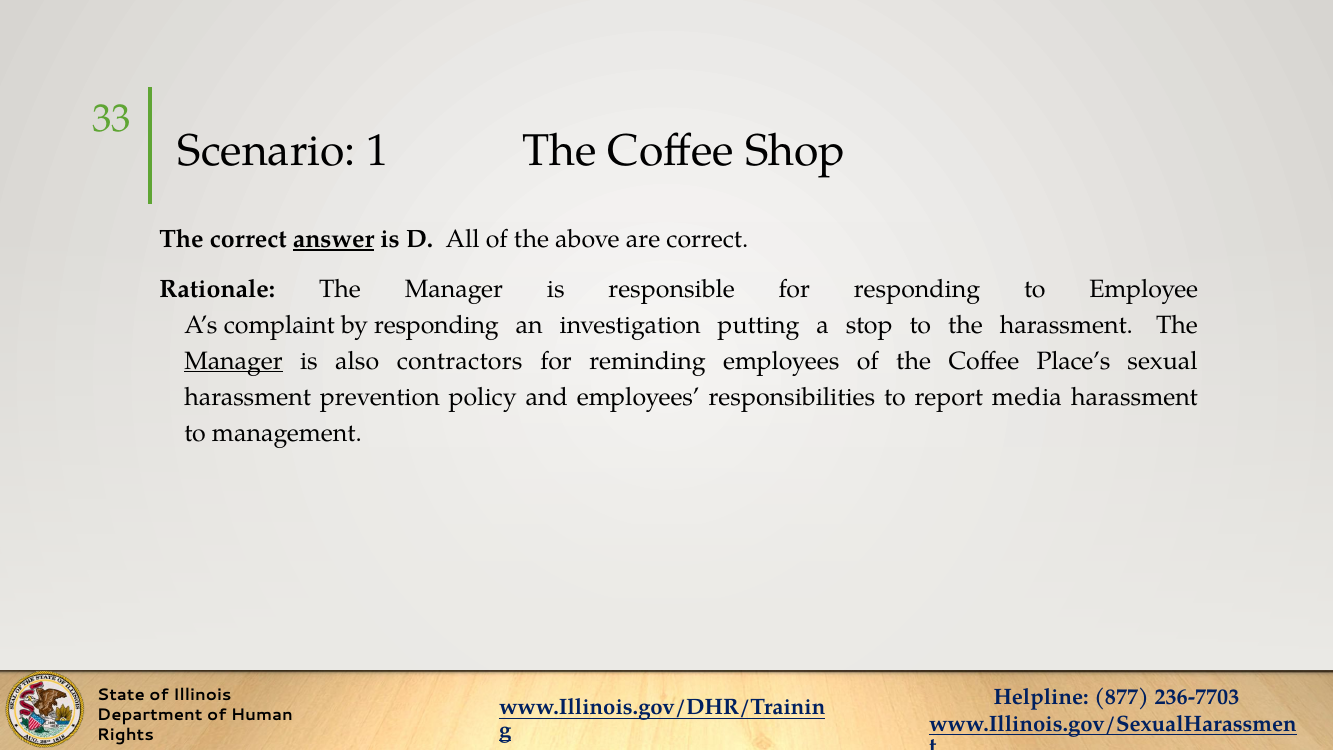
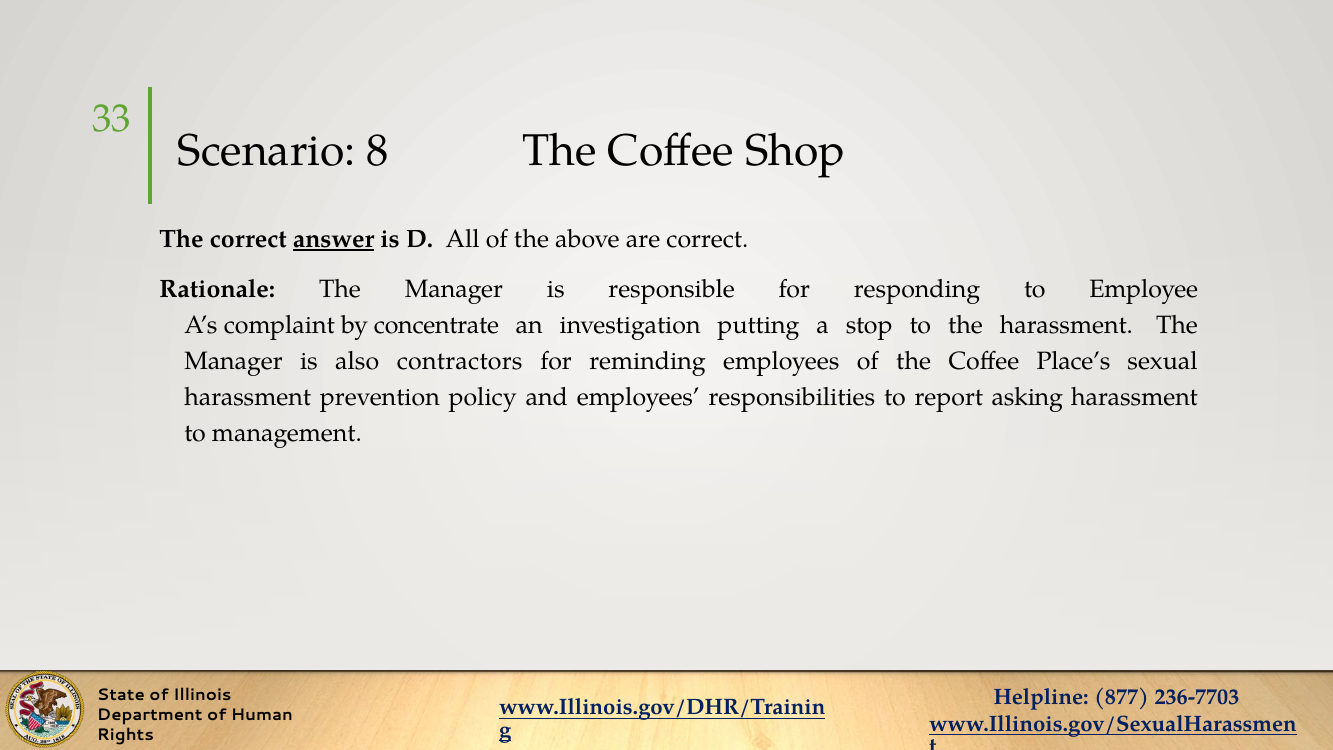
1: 1 -> 8 (378, 151)
by responding: responding -> concentrate (436, 325)
Manager underline: present -> none (233, 361)
media: media -> asking (1027, 397)
